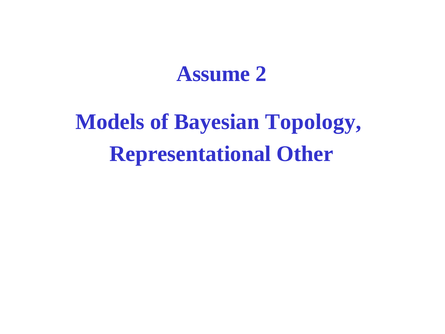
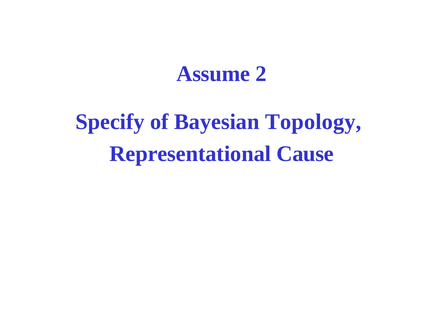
Models: Models -> Specify (110, 122)
Other: Other -> Cause (305, 154)
